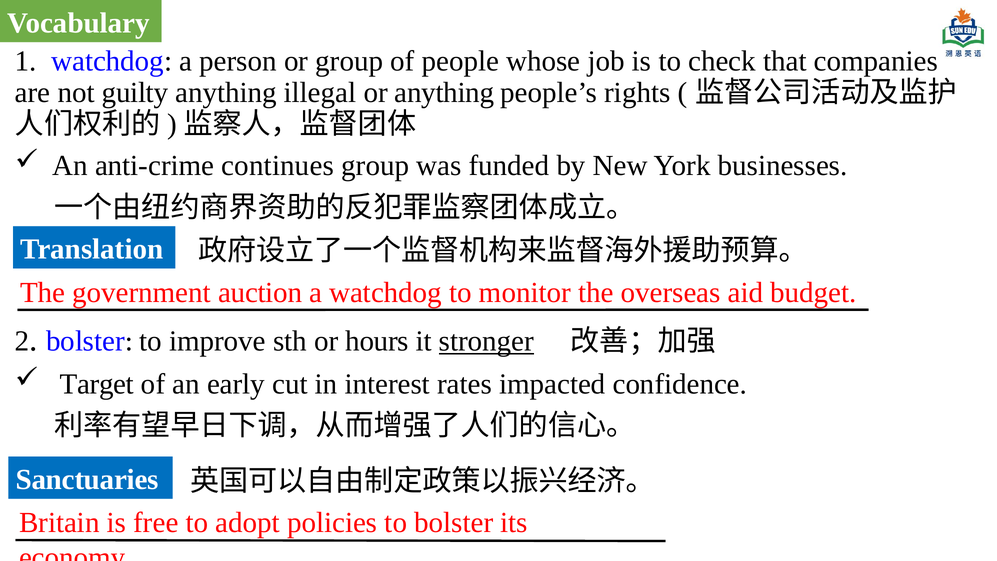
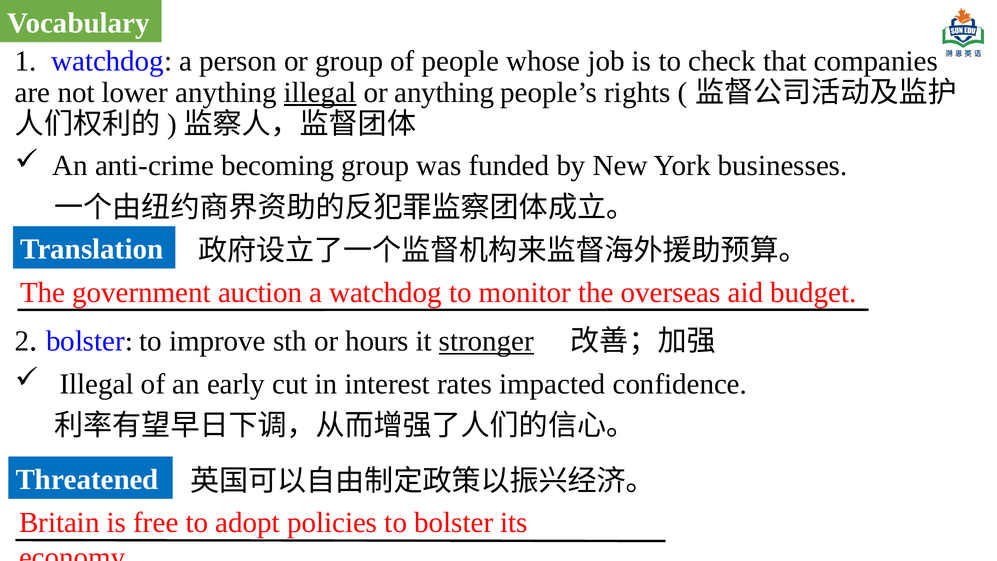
guilty: guilty -> lower (135, 93)
illegal underline: none -> present (320, 93)
continues: continues -> becoming (278, 166)
Target: Target -> Illegal (97, 384)
Sanctuaries: Sanctuaries -> Threatened (87, 480)
